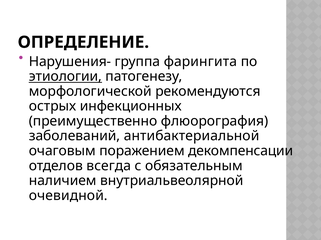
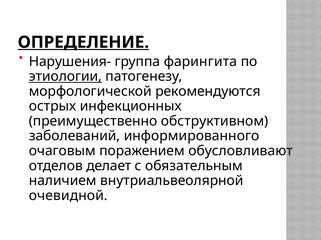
ОПРЕДЕЛЕНИЕ underline: none -> present (83, 42)
флюорография: флюорография -> обструктивном (215, 121)
антибактериальной: антибактериальной -> информированного (192, 136)
декомпенсации: декомпенсации -> обусловливают (241, 151)
всегда: всегда -> делает (109, 166)
